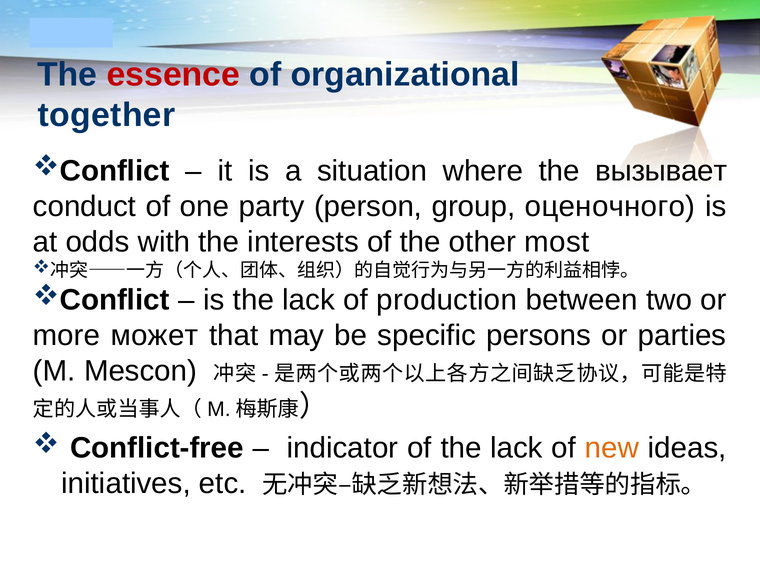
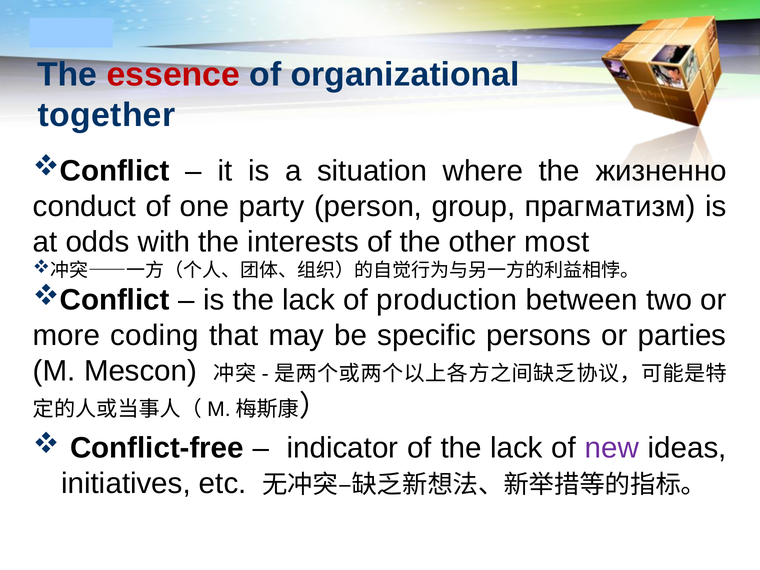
вызывает: вызывает -> жизненно (661, 171)
оценочного: оценочного -> прагматизм (610, 206)
может: может -> coding (154, 336)
new colour: orange -> purple (612, 448)
